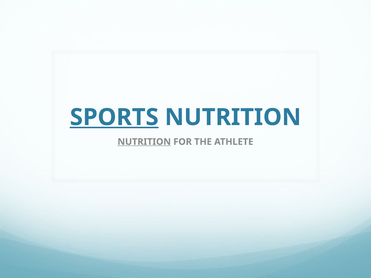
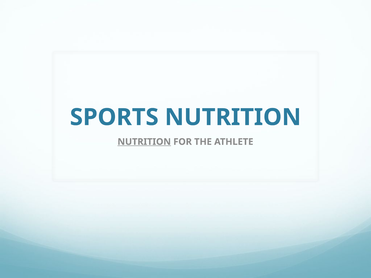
SPORTS underline: present -> none (114, 117)
